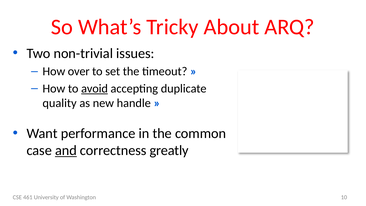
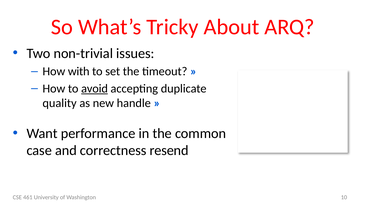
over: over -> with (79, 71)
and underline: present -> none (66, 150)
greatly: greatly -> resend (169, 150)
